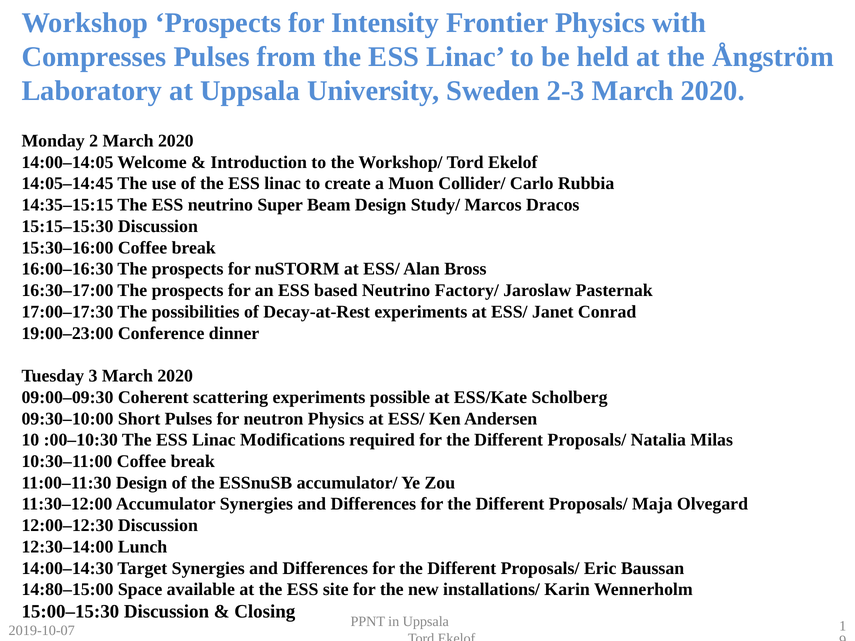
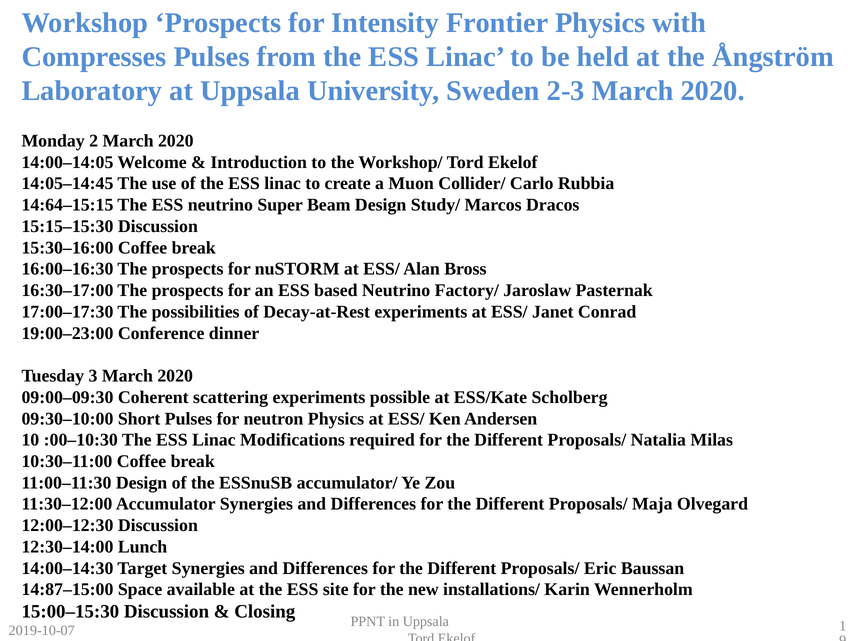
14:35–15:15: 14:35–15:15 -> 14:64–15:15 (67, 205)
14:80–15:00: 14:80–15:00 -> 14:87–15:00 (67, 590)
